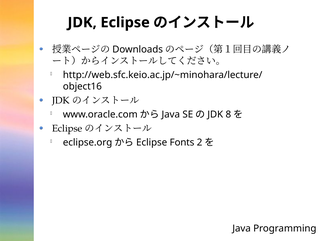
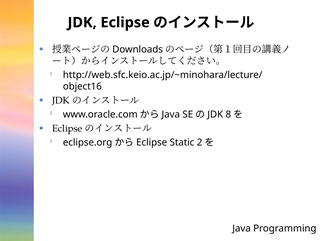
Fonts: Fonts -> Static (182, 143)
